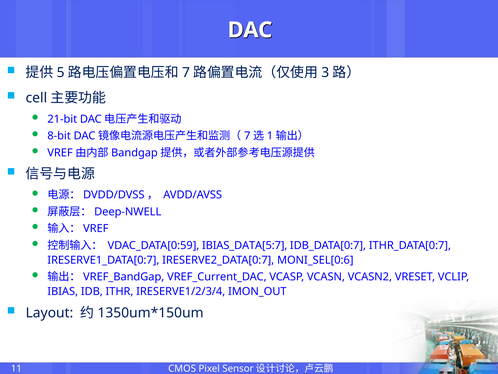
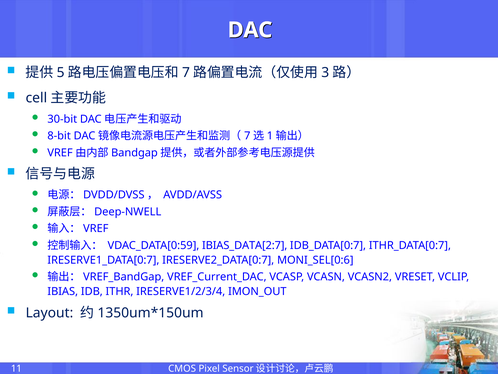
21-bit: 21-bit -> 30-bit (62, 119)
IBIAS_DATA[5:7: IBIAS_DATA[5:7 -> IBIAS_DATA[2:7 (245, 245)
